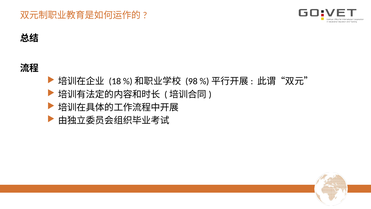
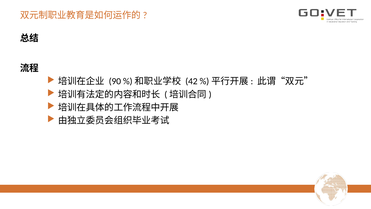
18: 18 -> 90 (115, 81)
98: 98 -> 42 (191, 81)
